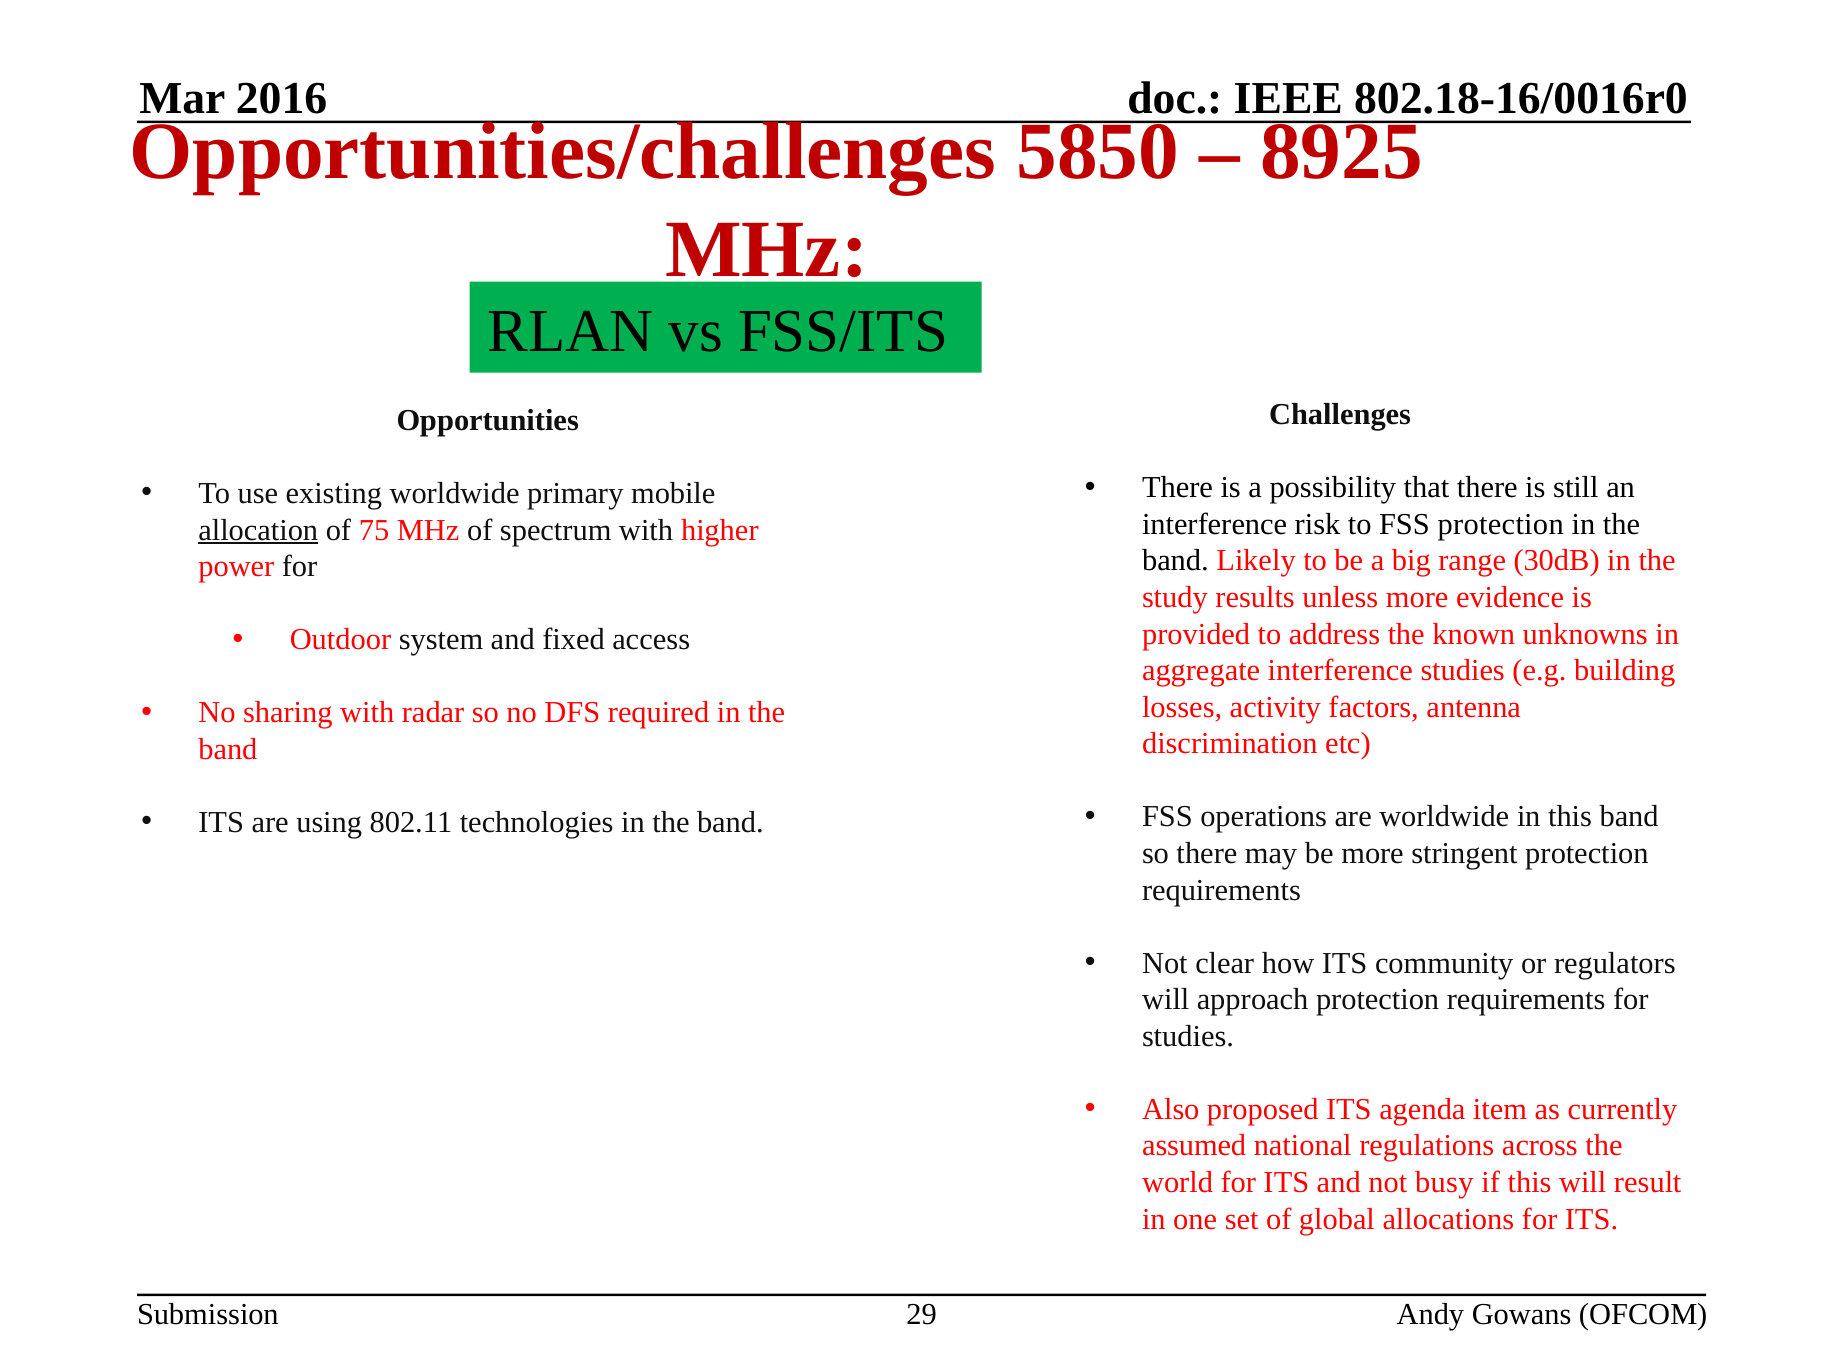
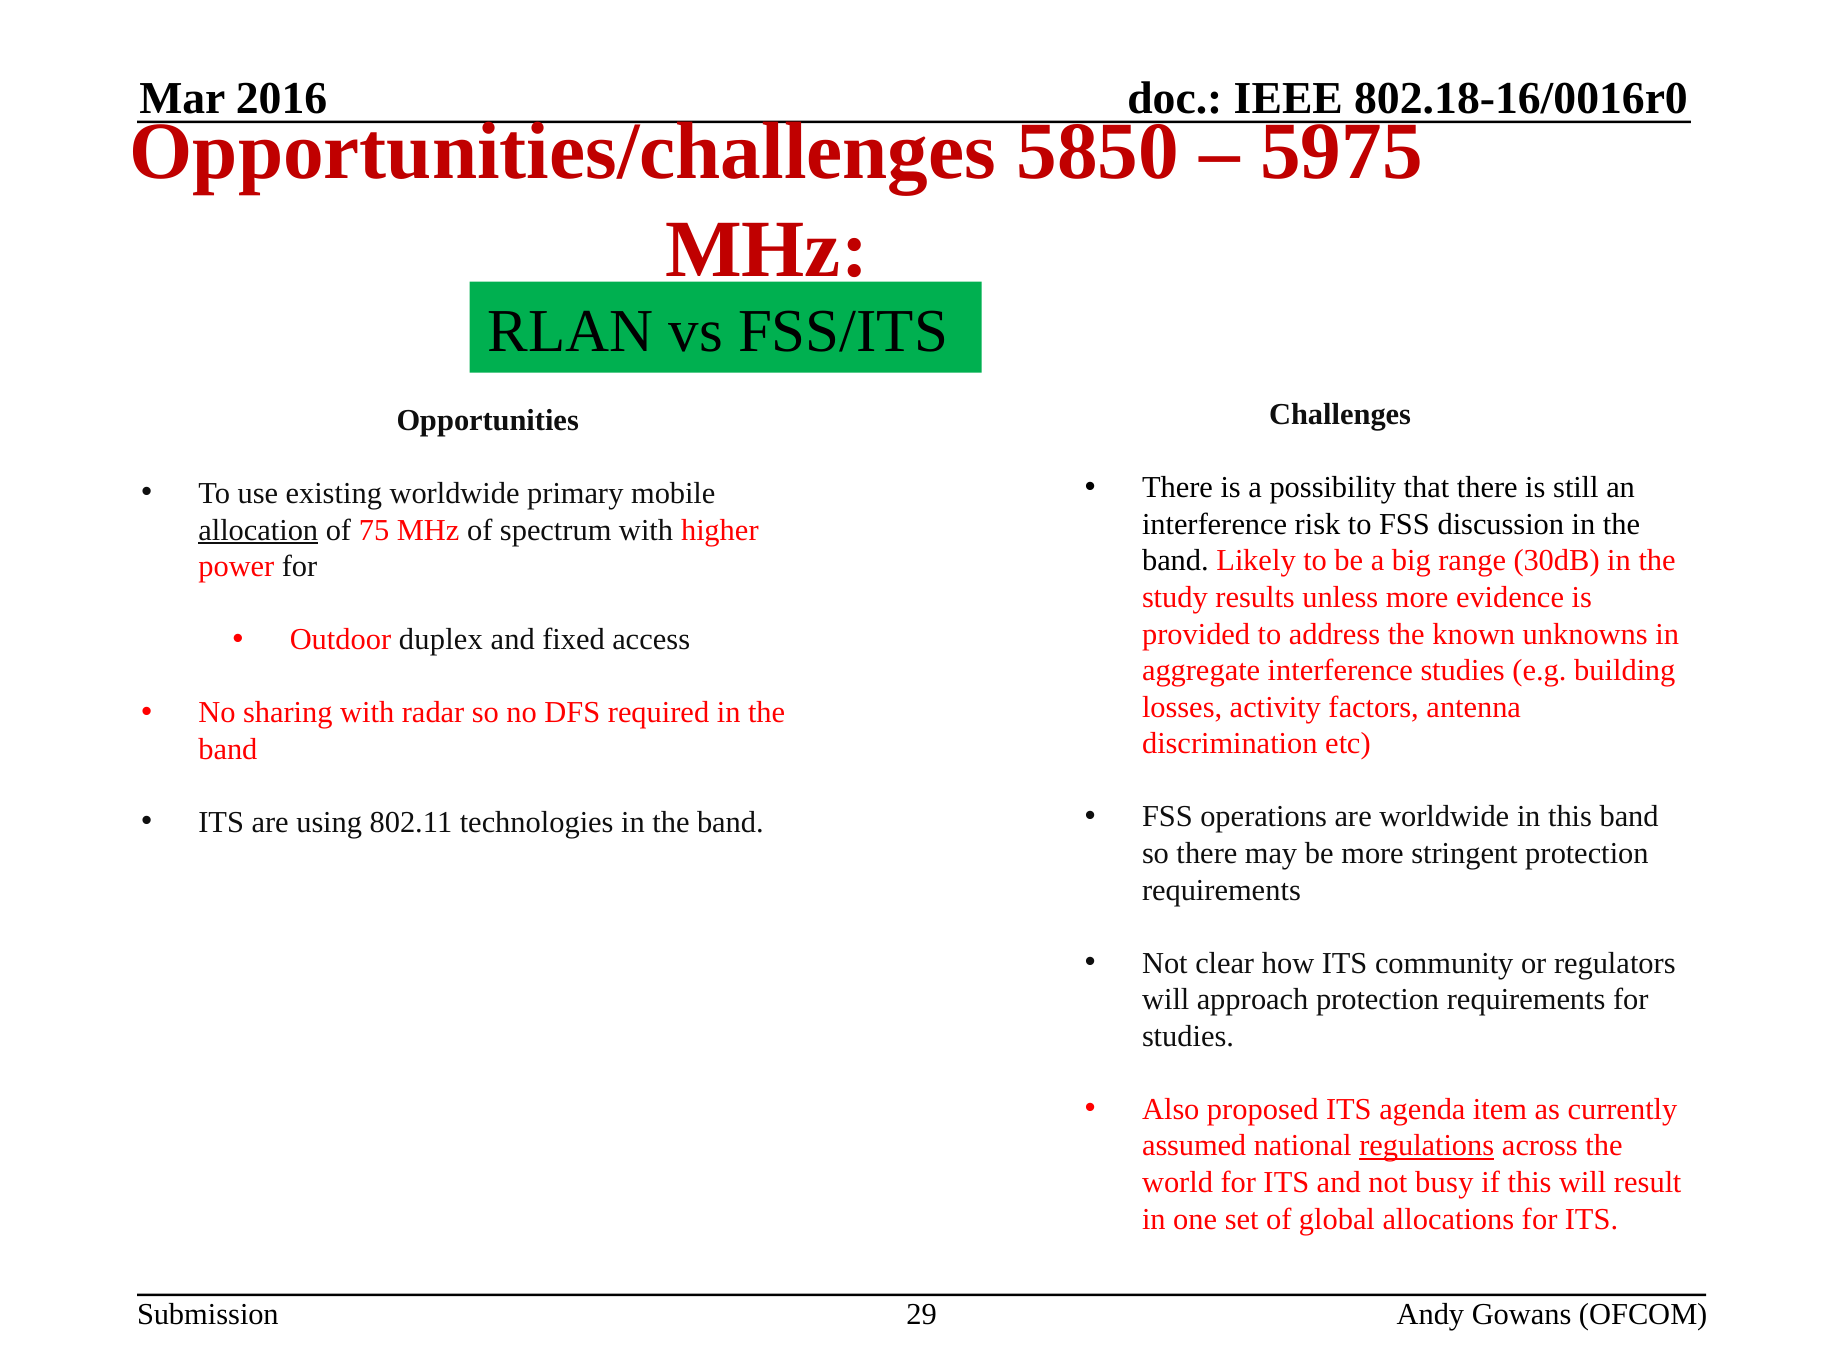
8925: 8925 -> 5975 (1342, 152)
FSS protection: protection -> discussion (1501, 524)
system: system -> duplex (441, 640)
regulations underline: none -> present (1427, 1146)
